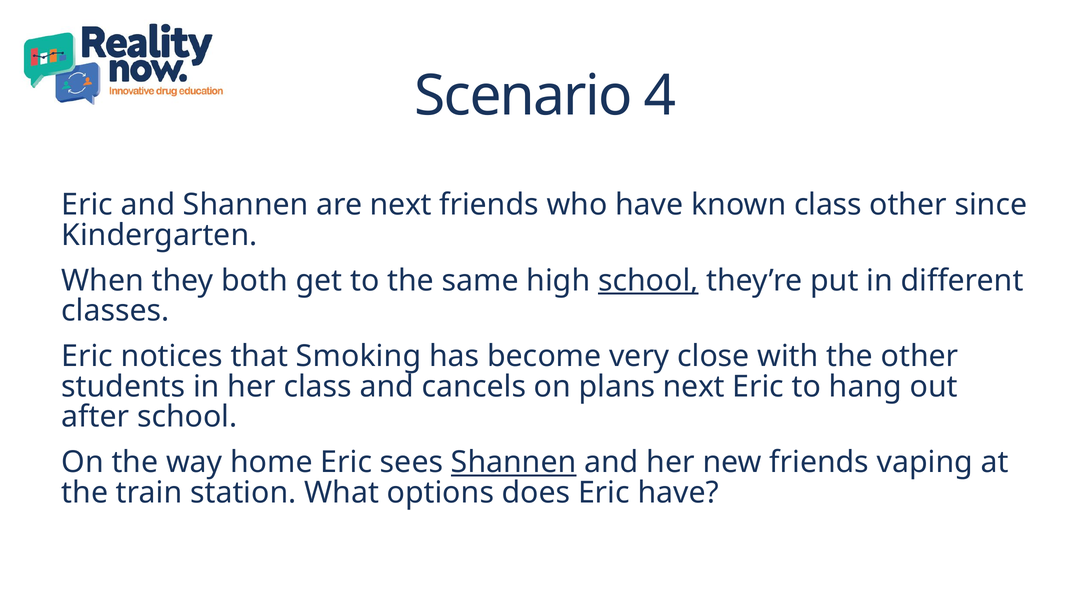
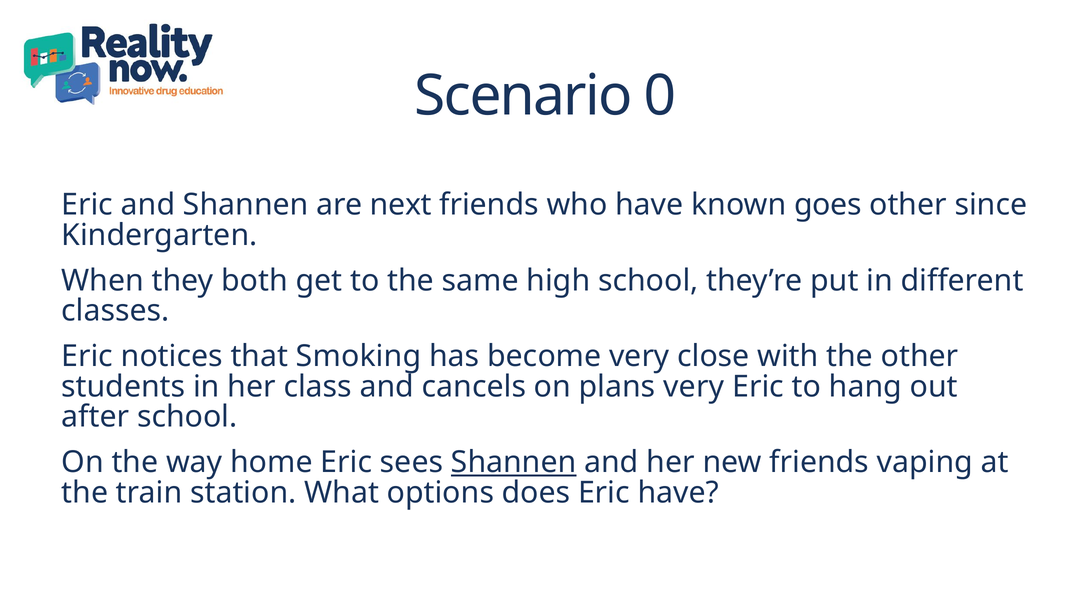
4: 4 -> 0 (660, 96)
known class: class -> goes (828, 205)
school underline: present -> none (648, 280)
plans next: next -> very (694, 386)
